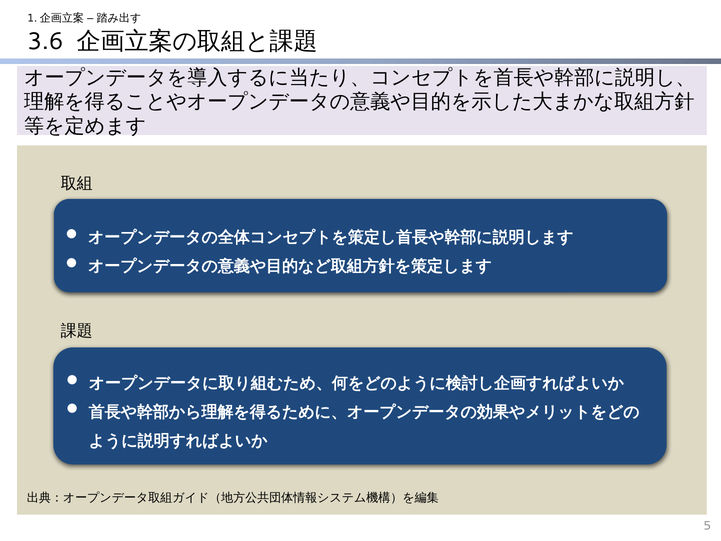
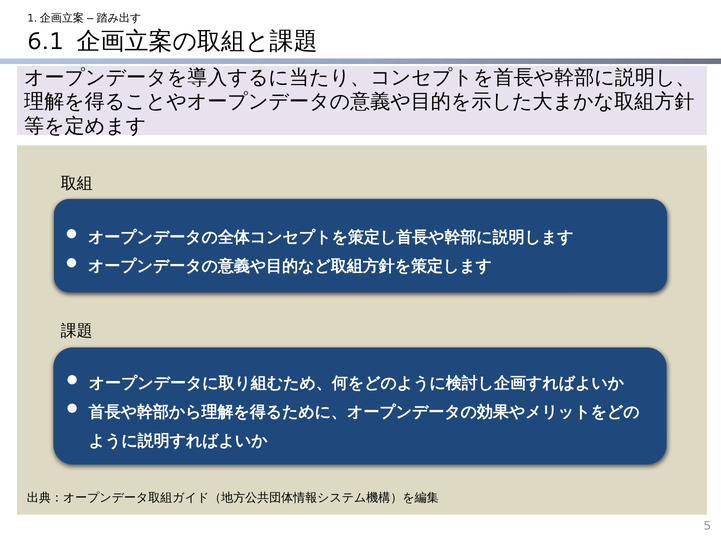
3.6: 3.6 -> 6.1 (46, 41)
